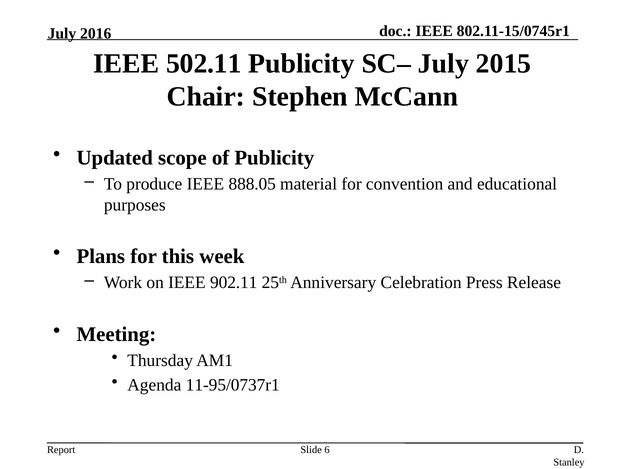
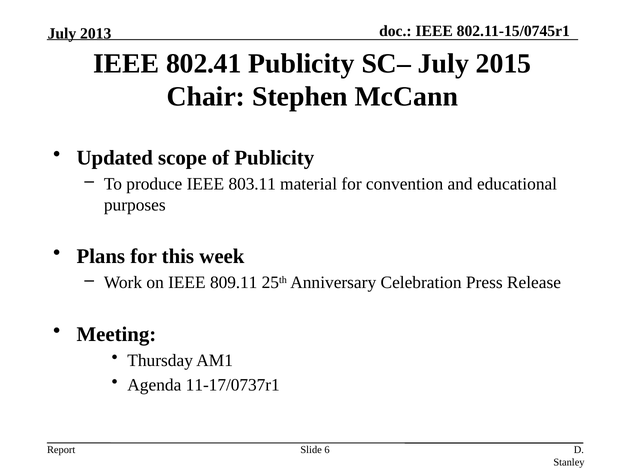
2016: 2016 -> 2013 (96, 33)
502.11: 502.11 -> 802.41 (204, 63)
888.05: 888.05 -> 803.11 (252, 184)
902.11: 902.11 -> 809.11 (234, 282)
11-95/0737r1: 11-95/0737r1 -> 11-17/0737r1 (233, 385)
